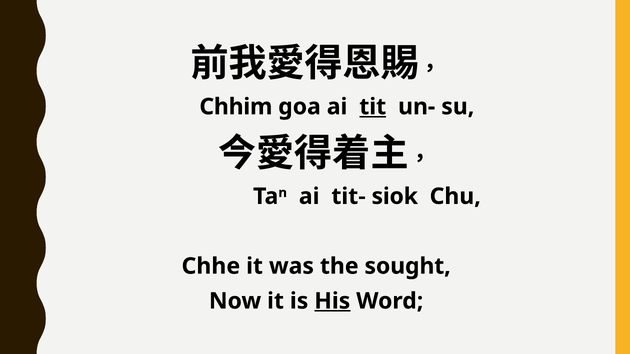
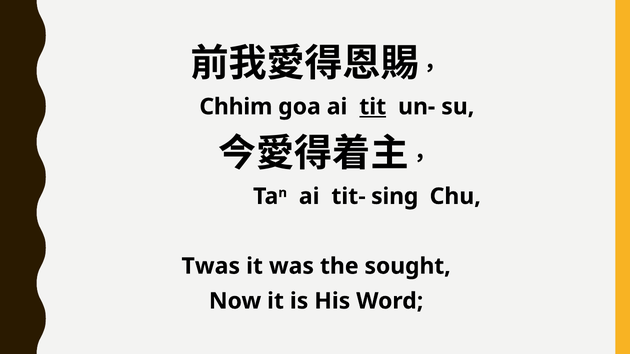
siok: siok -> sing (395, 197)
Chhe: Chhe -> Twas (211, 266)
His underline: present -> none (332, 301)
